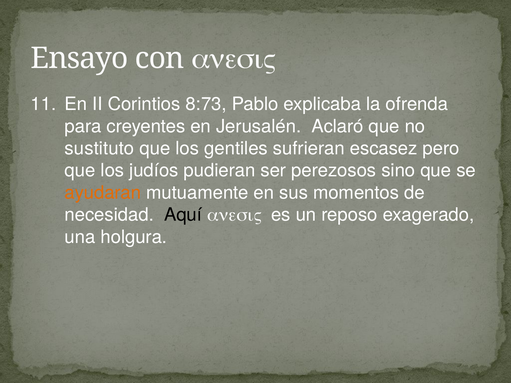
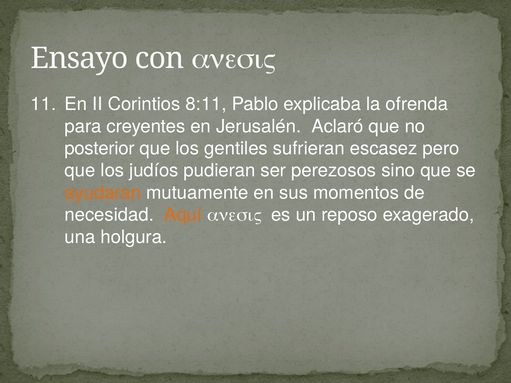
8:73: 8:73 -> 8:11 (206, 104)
sustituto: sustituto -> posterior (100, 149)
Aquí colour: black -> orange (183, 215)
